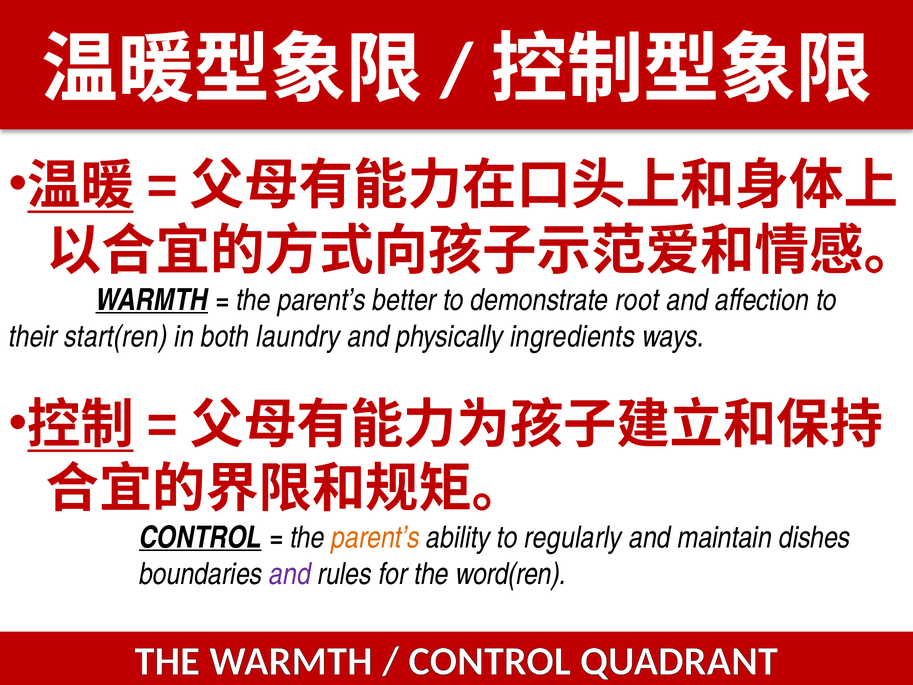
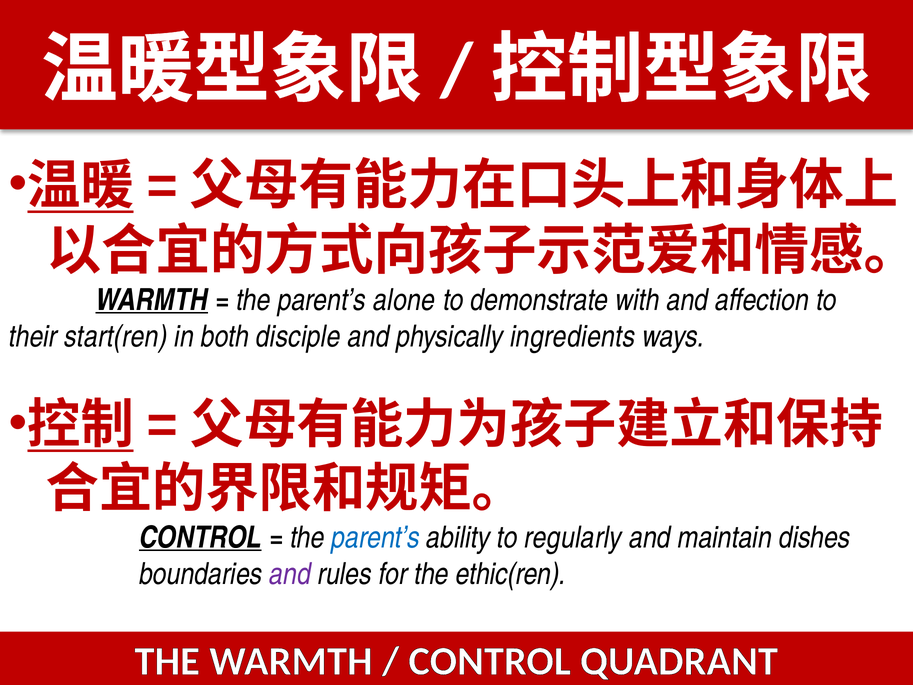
better: better -> alone (404, 300)
root: root -> with (637, 300)
laundry: laundry -> disciple (298, 337)
parent’s colour: orange -> blue (376, 538)
word(ren: word(ren -> ethic(ren (511, 574)
